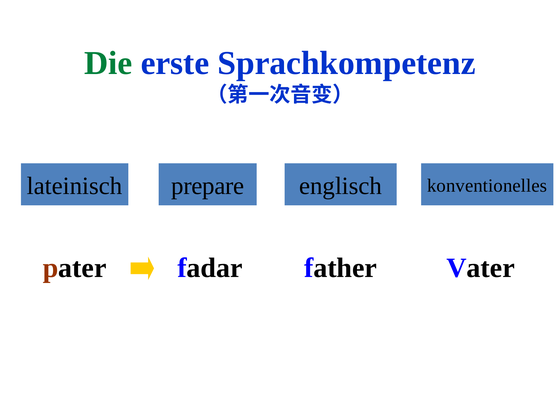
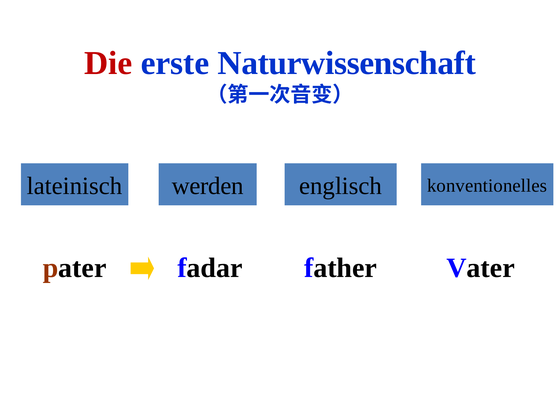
Die colour: green -> red (108, 63)
Sprachkompetenz: Sprachkompetenz -> Naturwissenschaft (347, 63)
prepare: prepare -> werden (208, 186)
